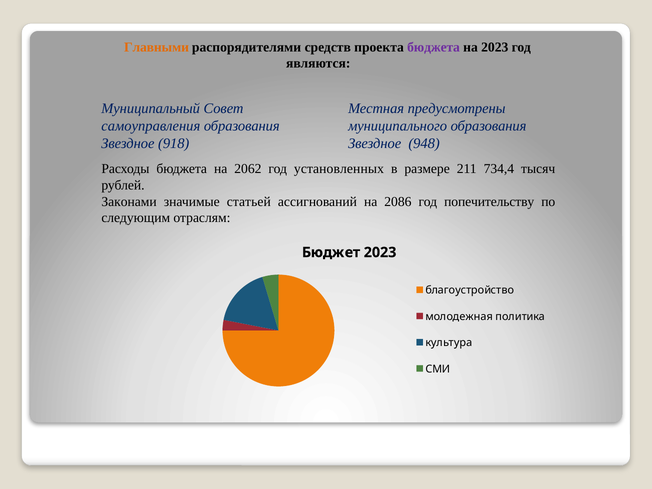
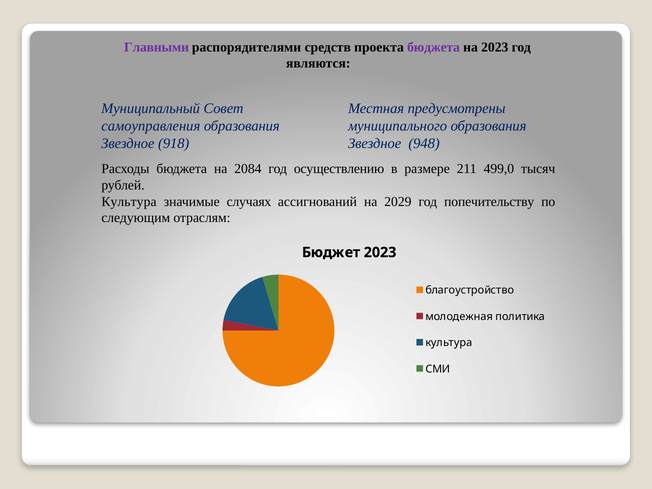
Главными colour: orange -> purple (157, 47)
2062: 2062 -> 2084 (248, 169)
установленных: установленных -> осуществлению (339, 169)
734,4: 734,4 -> 499,0 (499, 169)
Законами: Законами -> Культура (129, 202)
статьей: статьей -> случаях (249, 202)
2086: 2086 -> 2029 (398, 202)
